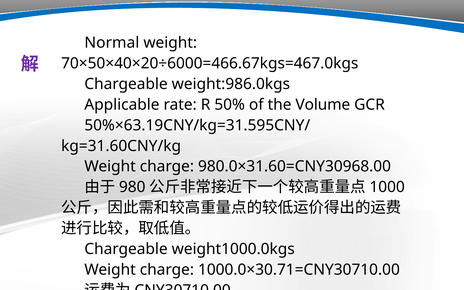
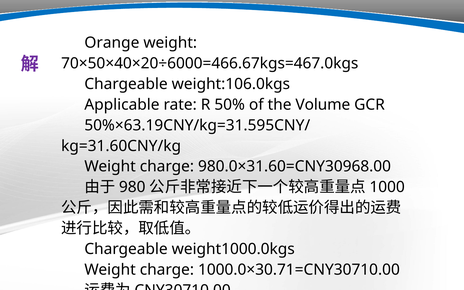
Normal: Normal -> Orange (112, 43)
weight:986.0kgs: weight:986.0kgs -> weight:106.0kgs (231, 84)
